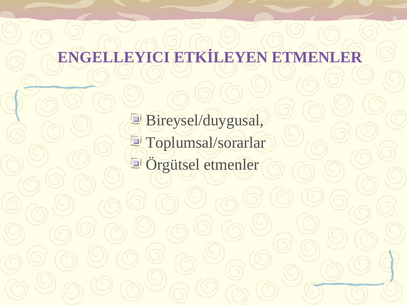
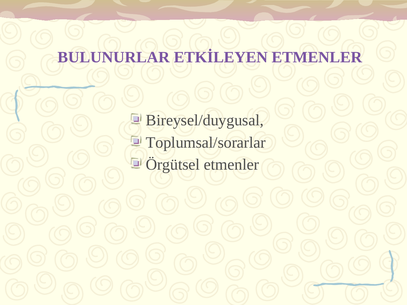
ENGELLEYICI: ENGELLEYICI -> BULUNURLAR (114, 57)
